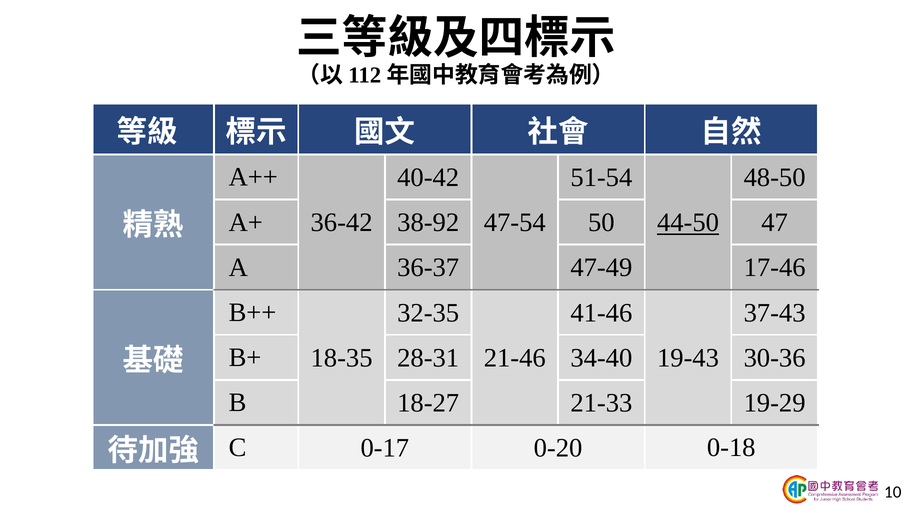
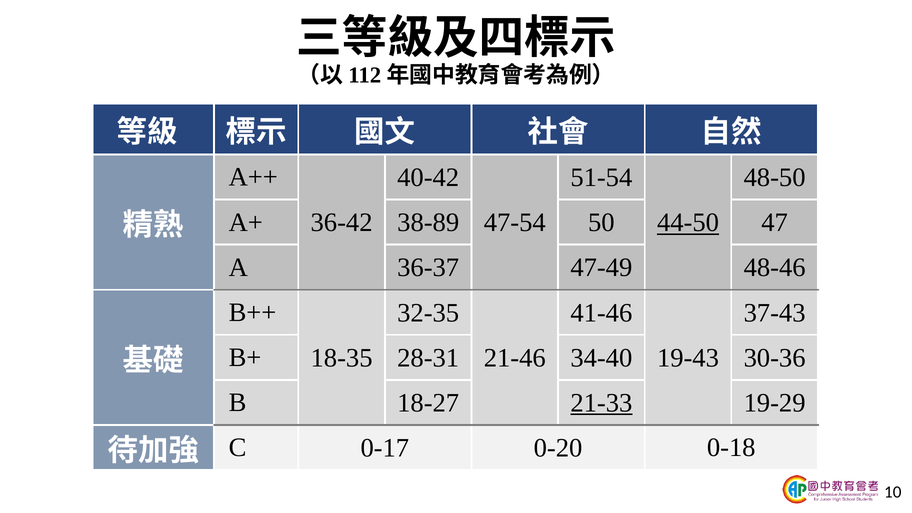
38-92: 38-92 -> 38-89 (428, 223)
17-46: 17-46 -> 48-46 (775, 268)
21-33 underline: none -> present (601, 403)
